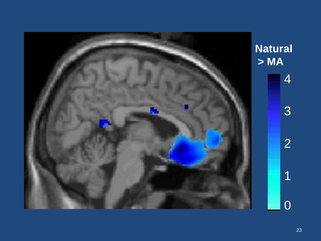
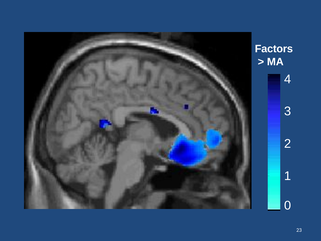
Natural: Natural -> Factors (274, 49)
